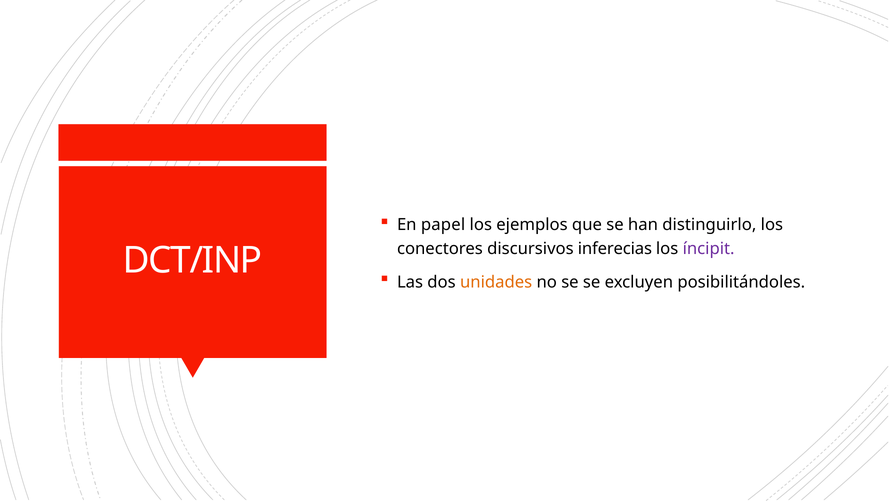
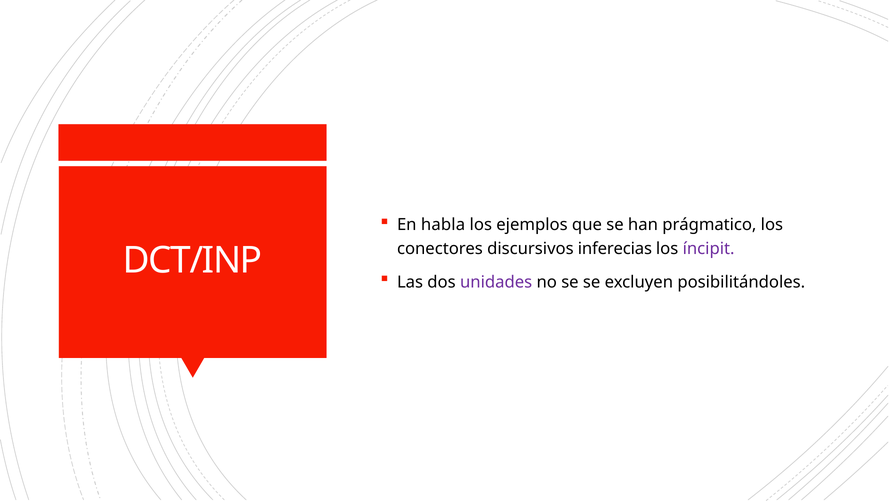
papel: papel -> habla (443, 225)
distinguirlo: distinguirlo -> prágmatico (709, 225)
unidades colour: orange -> purple (496, 282)
